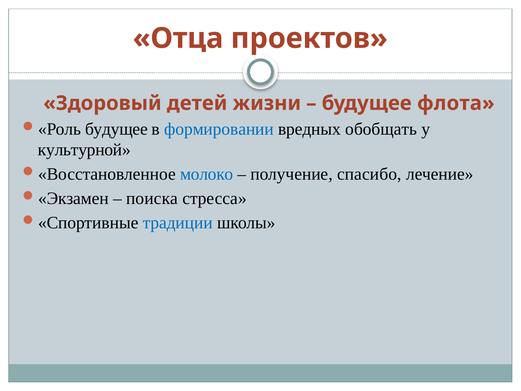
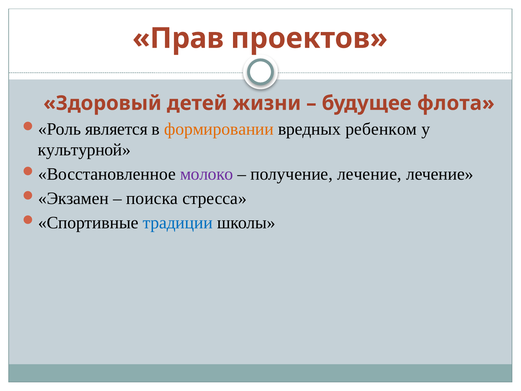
Отца: Отца -> Прав (178, 38)
будущее: будущее -> является (116, 129)
формировании colour: blue -> orange (219, 129)
обобщать: обобщать -> ребенком (381, 129)
молоко colour: blue -> purple (207, 174)
получение спасибо: спасибо -> лечение (369, 174)
